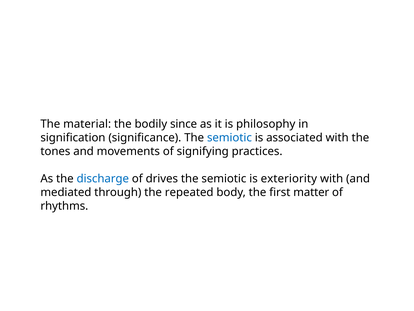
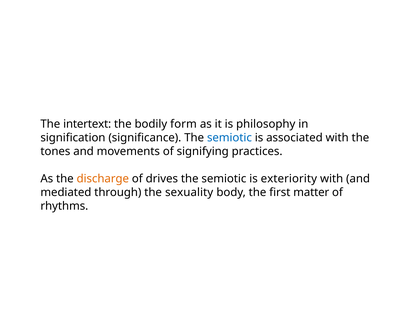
material: material -> intertext (87, 124)
since: since -> form (183, 124)
discharge colour: blue -> orange (103, 179)
repeated: repeated -> sexuality (189, 192)
